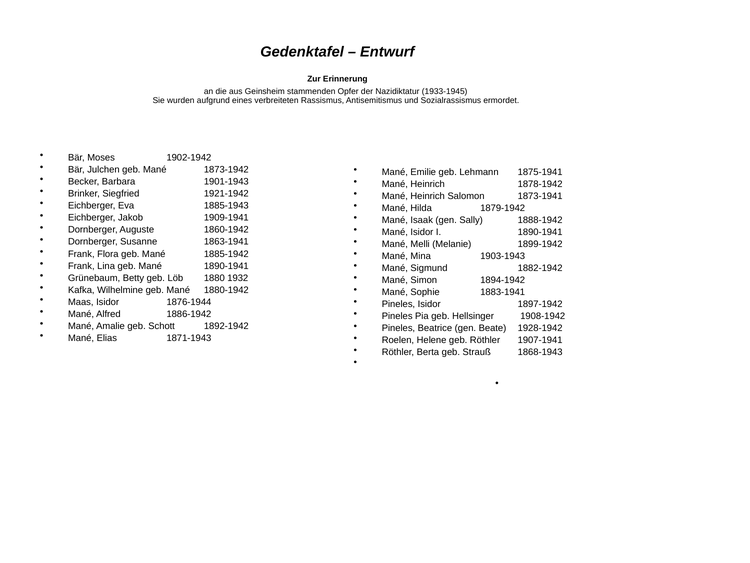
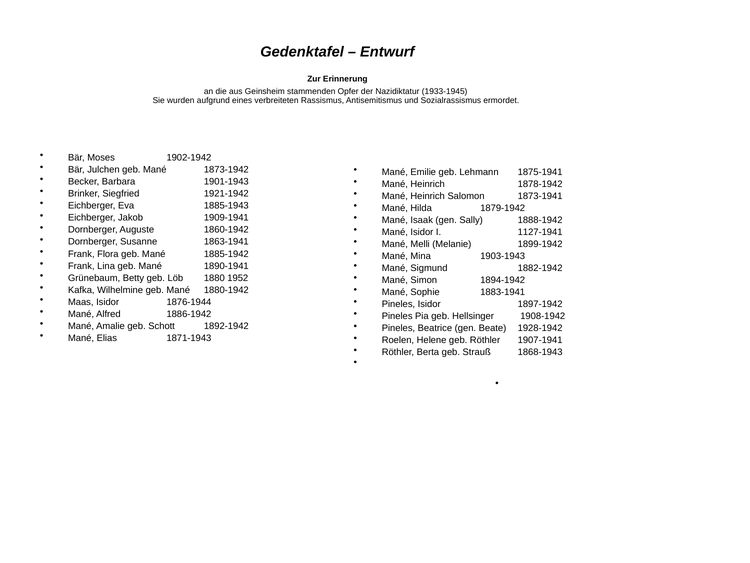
I 1890-1941: 1890-1941 -> 1127-1941 (540, 232)
1932: 1932 -> 1952 (238, 278)
